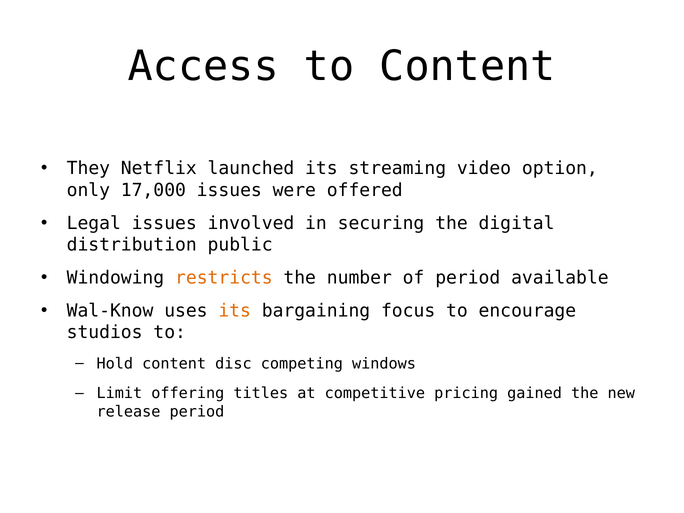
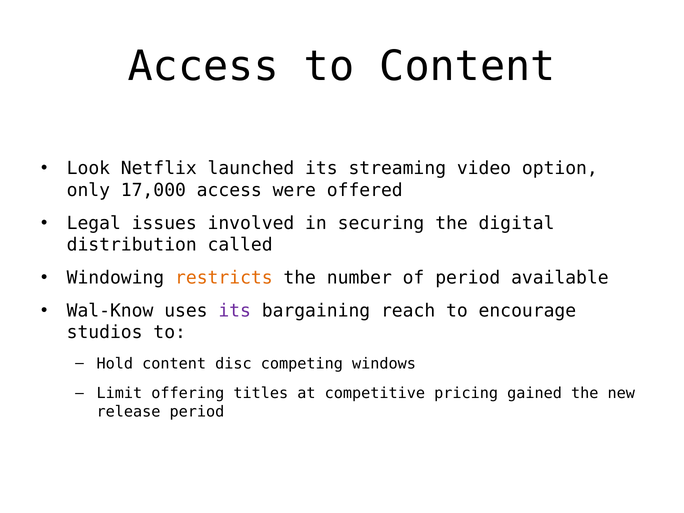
They: They -> Look (88, 168)
17,000 issues: issues -> access (229, 190)
public: public -> called (240, 245)
its colour: orange -> purple (235, 311)
focus: focus -> reach (408, 311)
